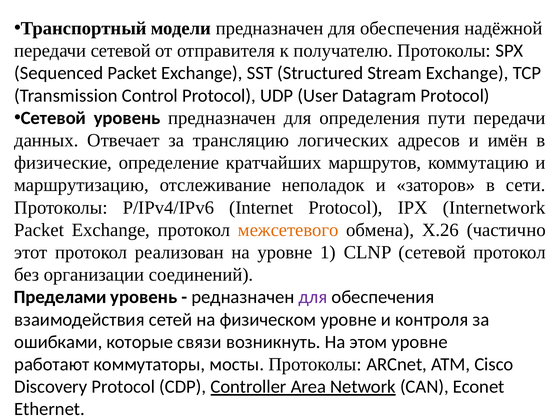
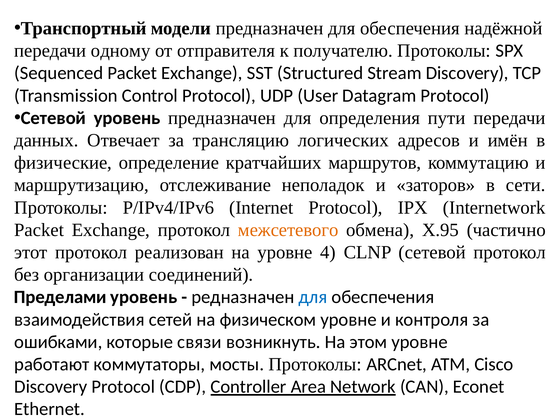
передачи сетевой: сетевой -> одному (121, 51)
Stream Exchange: Exchange -> Discovery (467, 73)
X.26: X.26 -> X.95 (440, 230)
1: 1 -> 4 (328, 252)
для colour: purple -> blue (313, 297)
